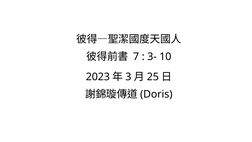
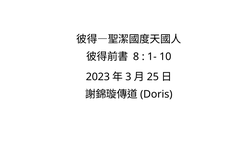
7: 7 -> 8 (136, 57)
3-: 3- -> 1- (152, 57)
